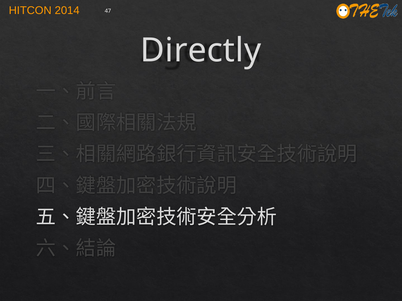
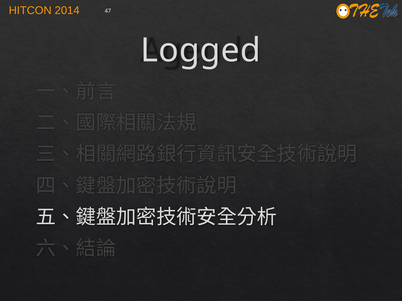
Directly: Directly -> Logged (201, 50)
